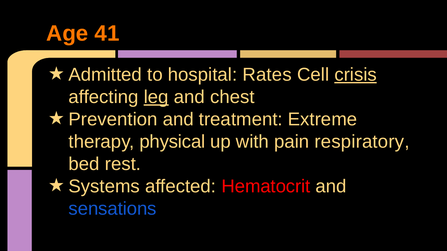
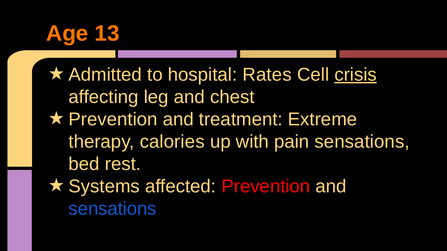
41: 41 -> 13 (107, 34)
leg underline: present -> none (156, 97)
physical: physical -> calories (172, 142)
pain respiratory: respiratory -> sensations (362, 142)
Hematocrit: Hematocrit -> Prevention (266, 187)
